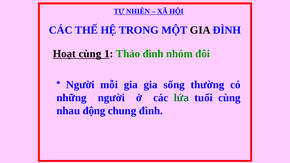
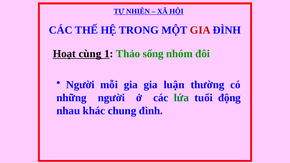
GIA colour: black -> red (200, 30)
Thảo đình: đình -> sống (153, 54)
sống: sống -> luận (174, 85)
tuổi cùng: cùng -> động (229, 98)
động: động -> khác (94, 111)
